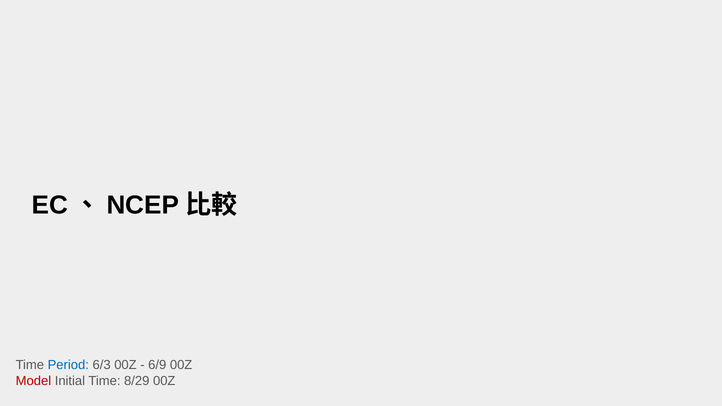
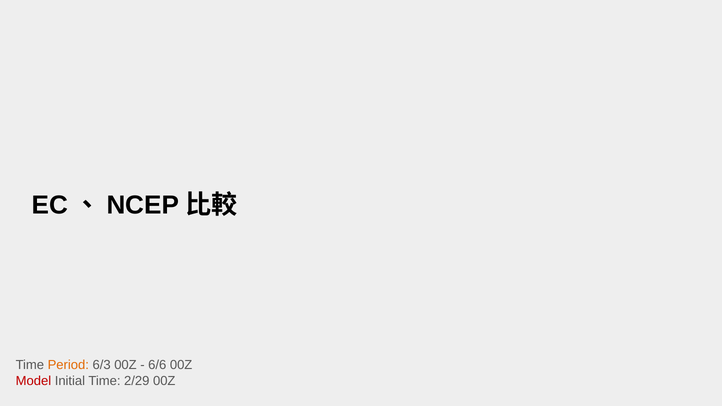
Period colour: blue -> orange (68, 365)
6/9: 6/9 -> 6/6 (157, 365)
8/29: 8/29 -> 2/29 (137, 381)
